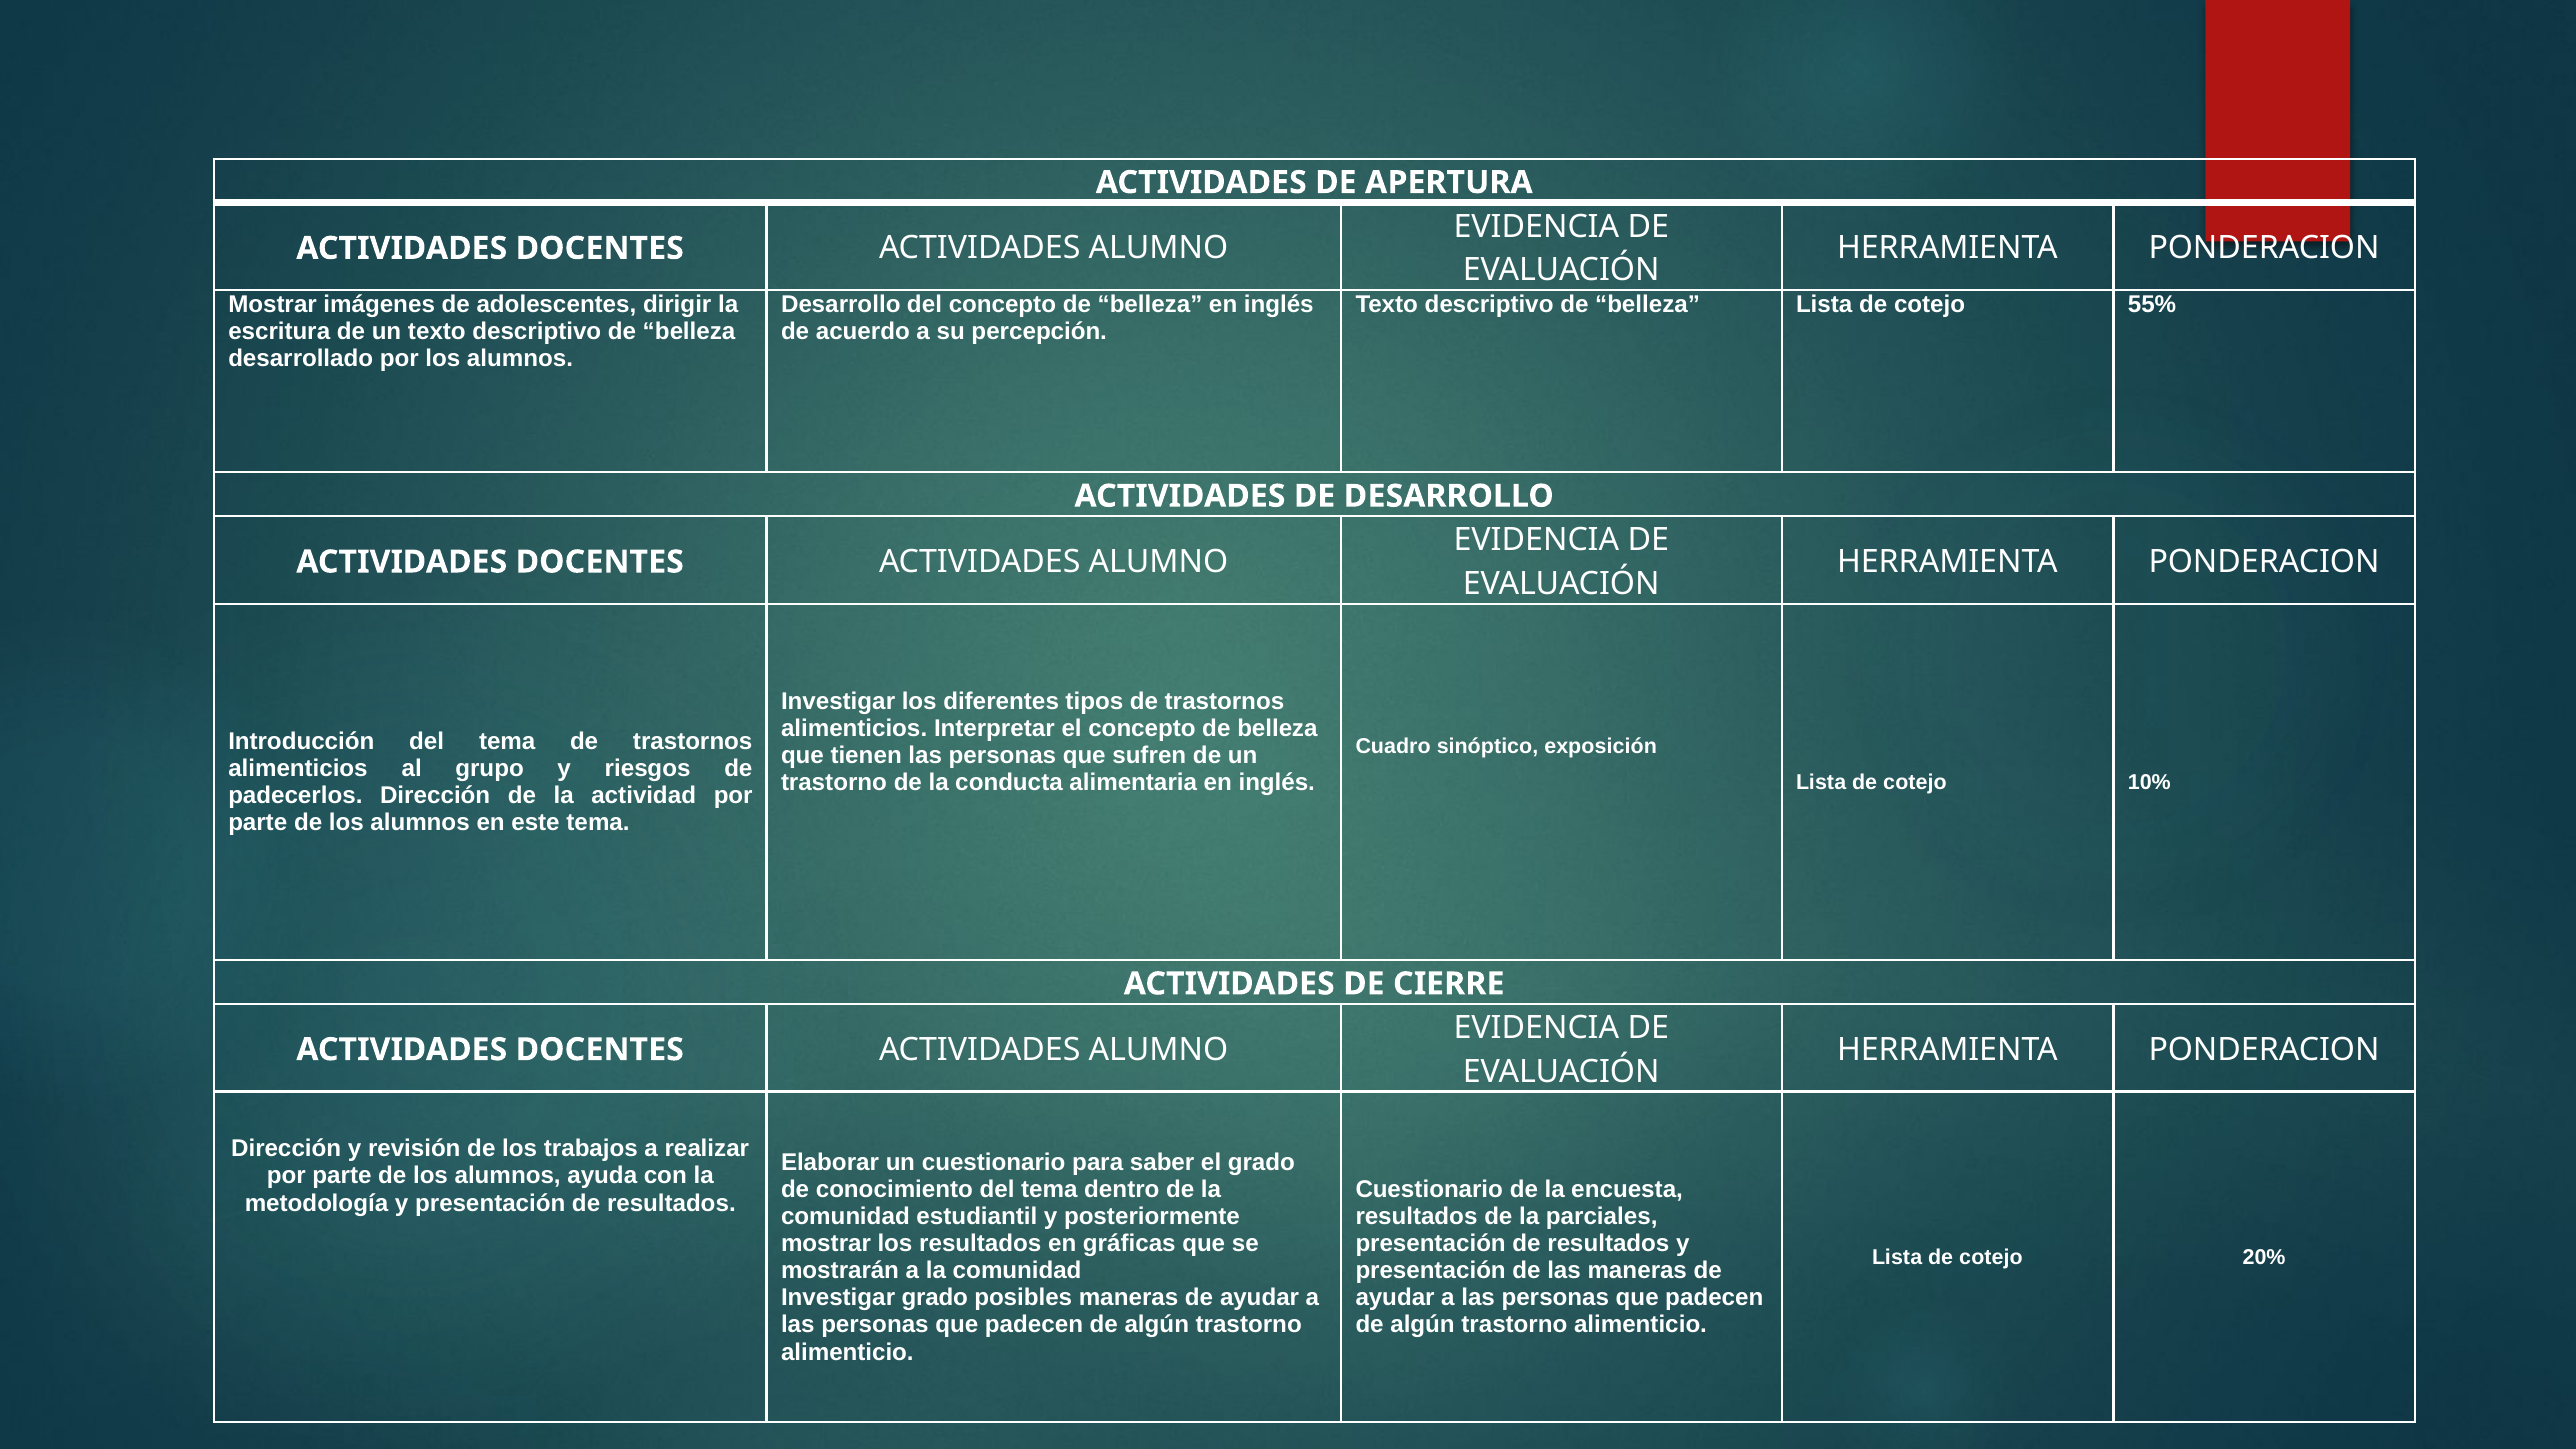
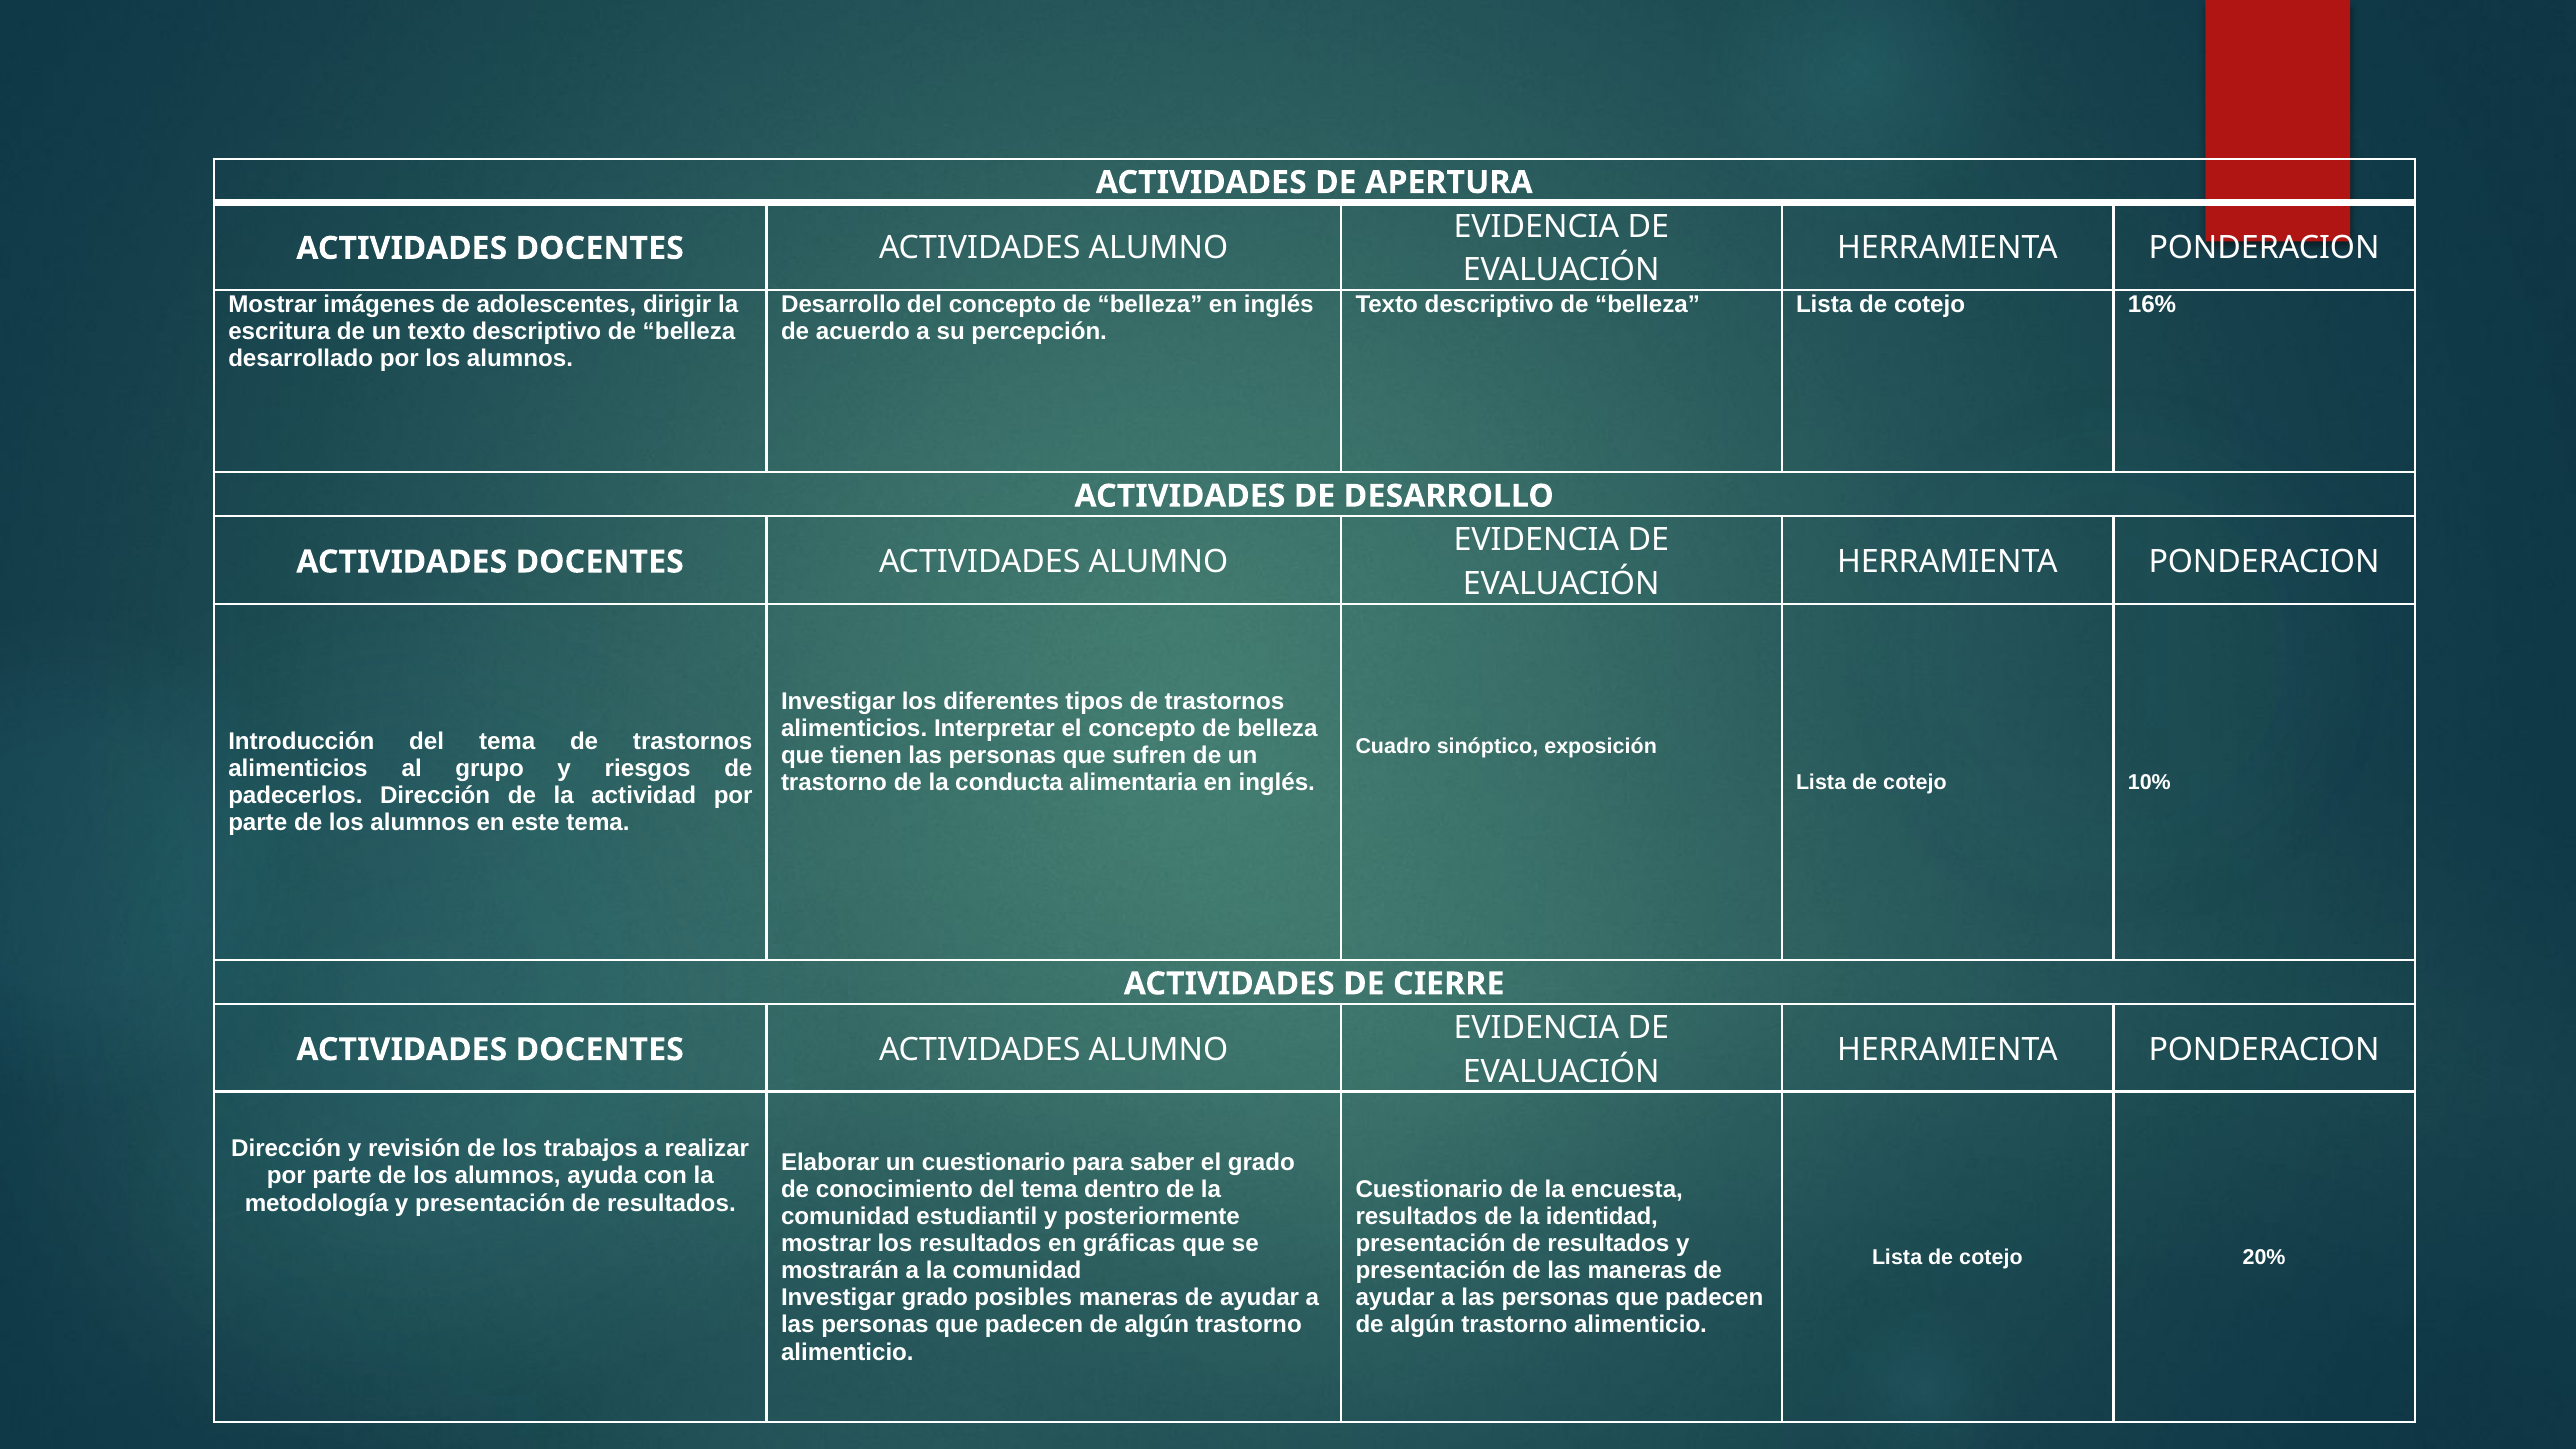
55%: 55% -> 16% (2152, 304)
parciales: parciales -> identidad (1602, 1217)
